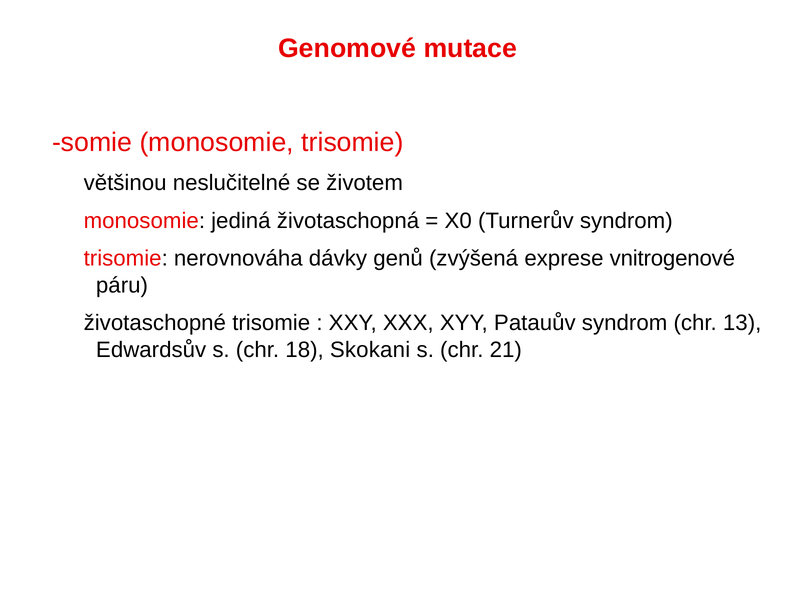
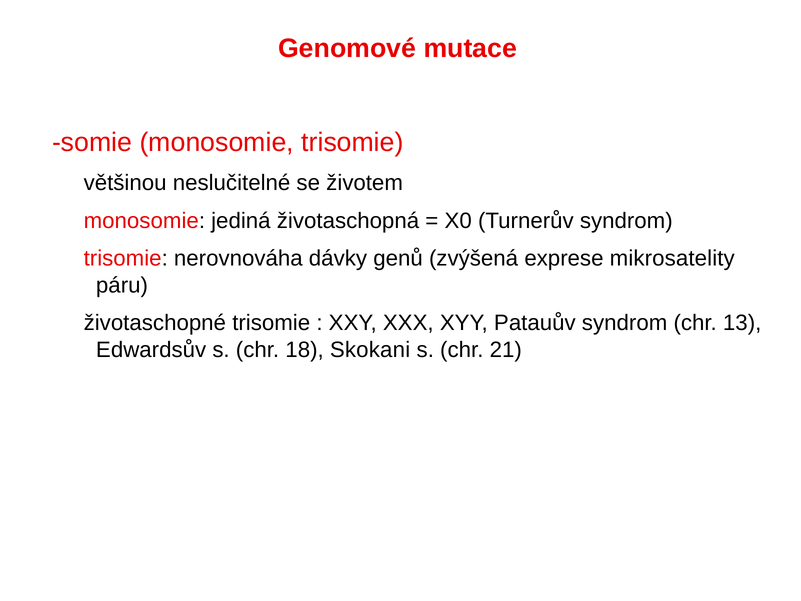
vnitrogenové: vnitrogenové -> mikrosatelity (672, 258)
